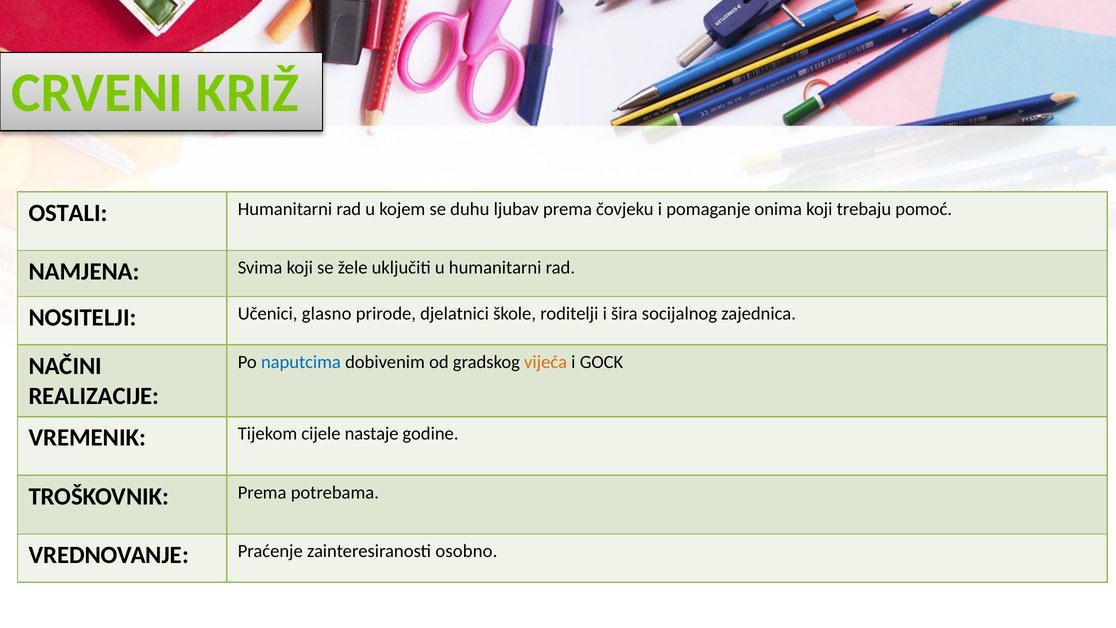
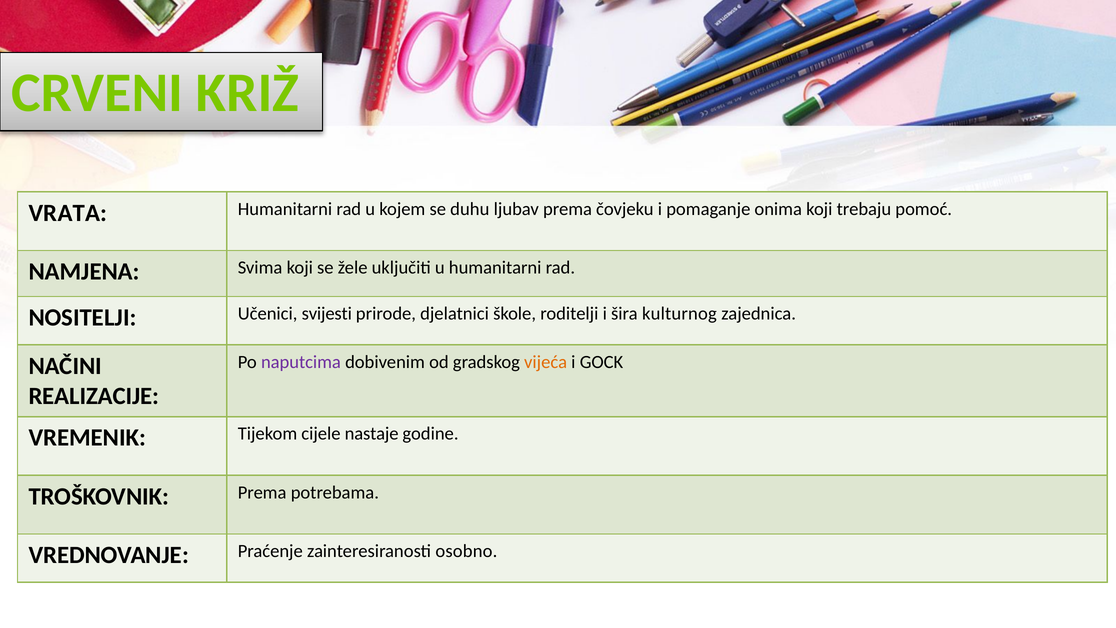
OSTALI: OSTALI -> VRATA (68, 213)
glasno: glasno -> svijesti (327, 314)
socijalnog: socijalnog -> kulturnog (679, 314)
naputcima colour: blue -> purple (301, 362)
